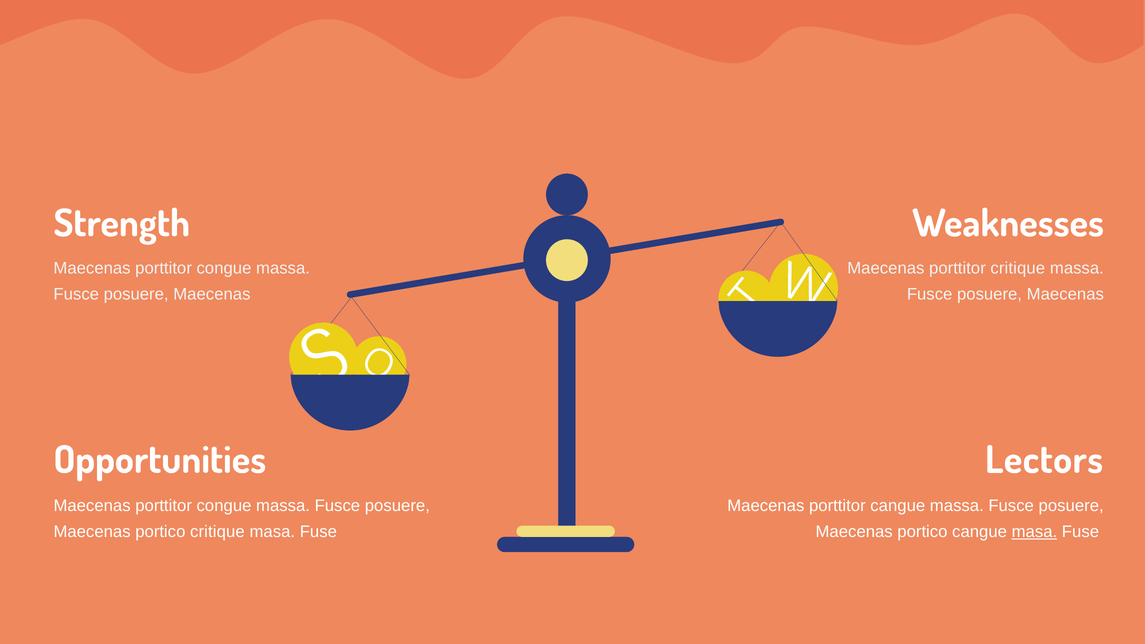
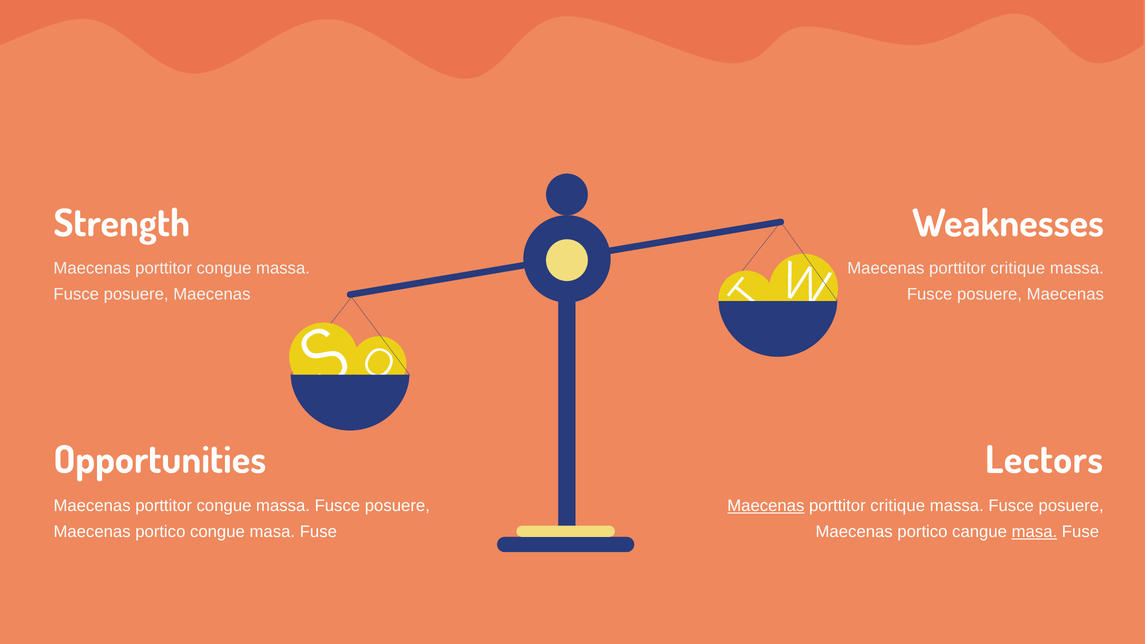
Maecenas underline: none -> present (766, 506)
cangue: cangue -> critique (898, 506)
portico critique: critique -> congue (217, 532)
